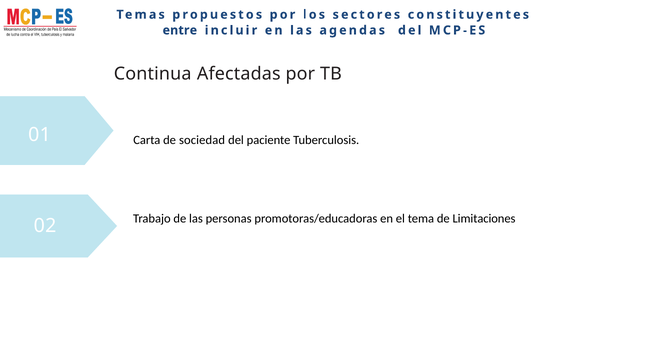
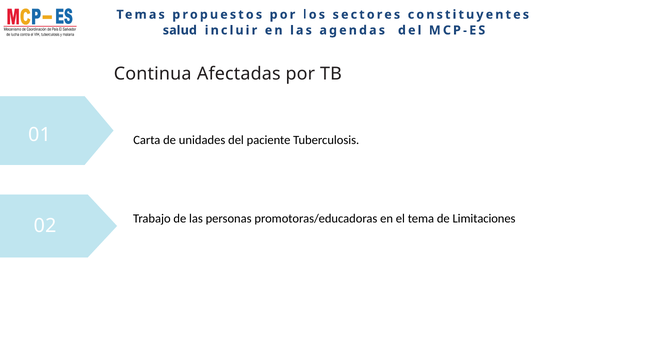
entre: entre -> salud (180, 30)
sociedad: sociedad -> unidades (202, 140)
